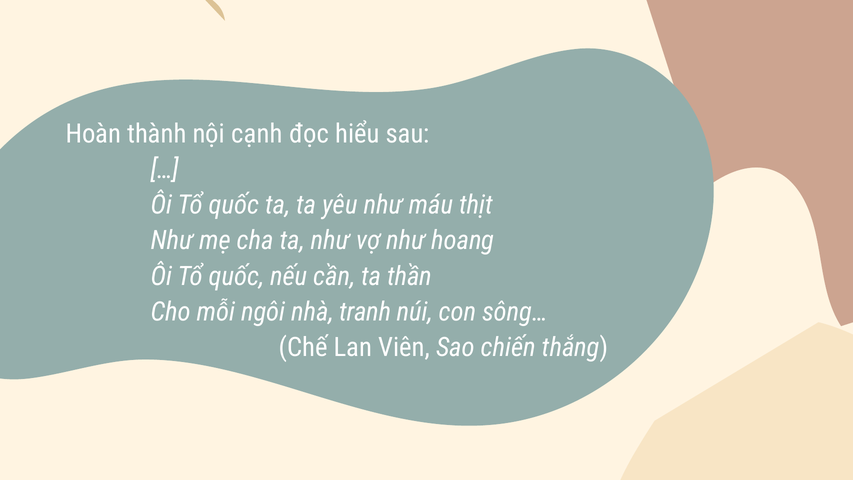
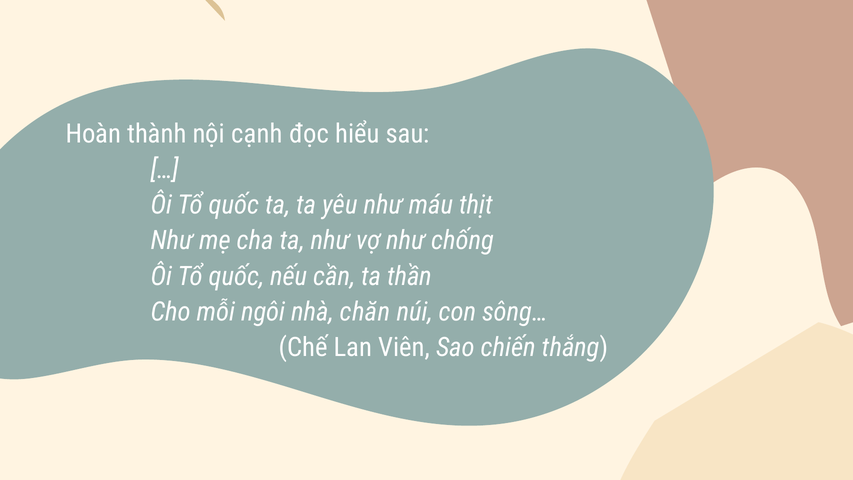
hoang: hoang -> chống (463, 241)
tranh: tranh -> chăn (365, 312)
